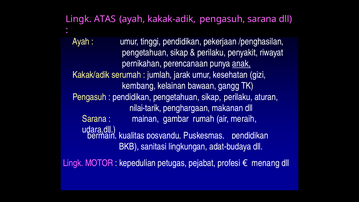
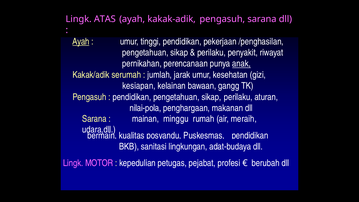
Ayah underline: none -> present (81, 41)
kembang: kembang -> kesiapan (139, 86)
nilai-tarik: nilai-tarik -> nilai-pola (145, 108)
gambar: gambar -> minggu (176, 119)
menang: menang -> berubah (266, 163)
